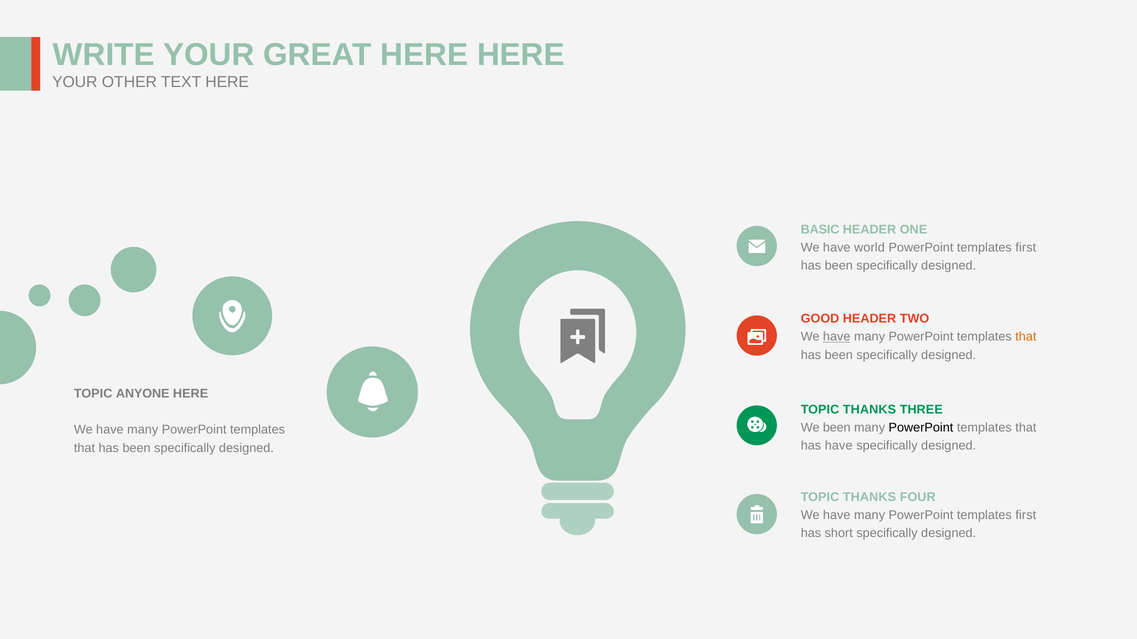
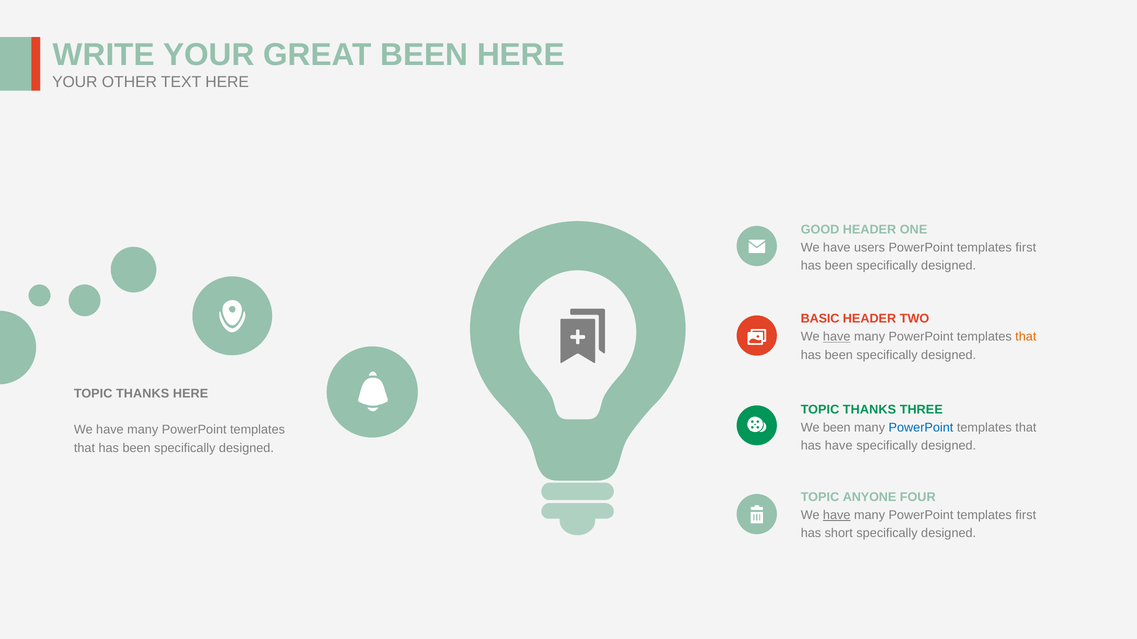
GREAT HERE: HERE -> BEEN (424, 55)
BASIC: BASIC -> GOOD (820, 230)
world: world -> users (870, 248)
GOOD: GOOD -> BASIC (820, 319)
ANYONE: ANYONE -> THANKS (143, 394)
PowerPoint colour: black -> blue (921, 428)
THANKS: THANKS -> ANYONE (870, 497)
have underline: none -> present (837, 515)
